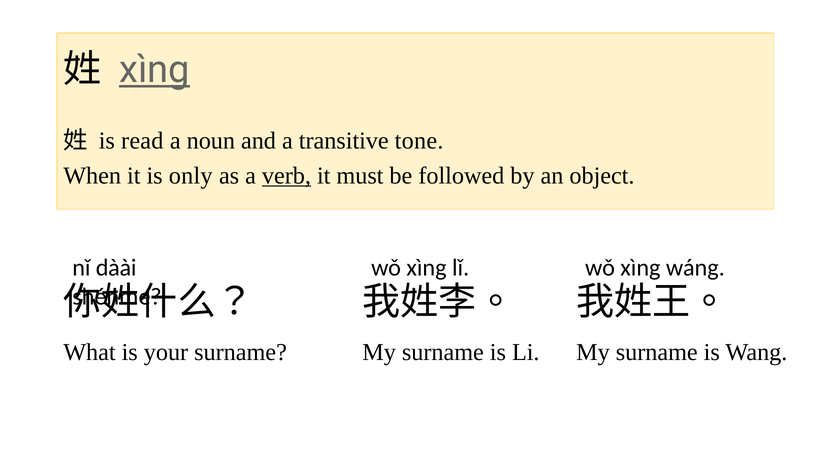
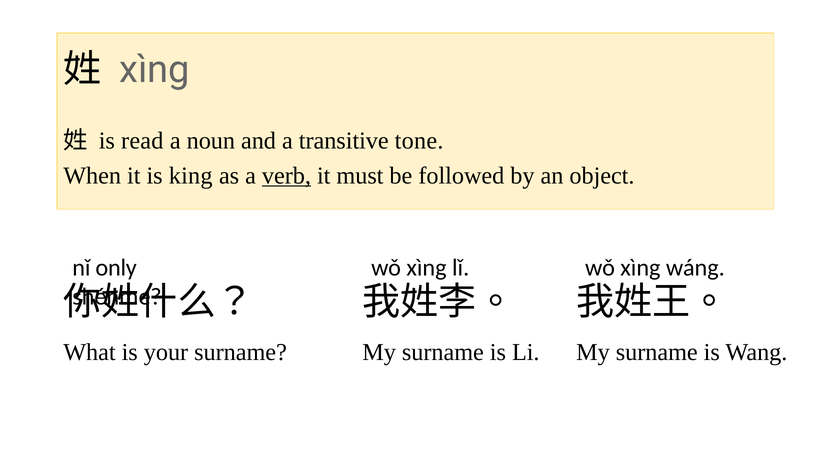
xìng underline: present -> none (154, 70)
only: only -> king (191, 175)
dàài: dàài -> only (116, 267)
